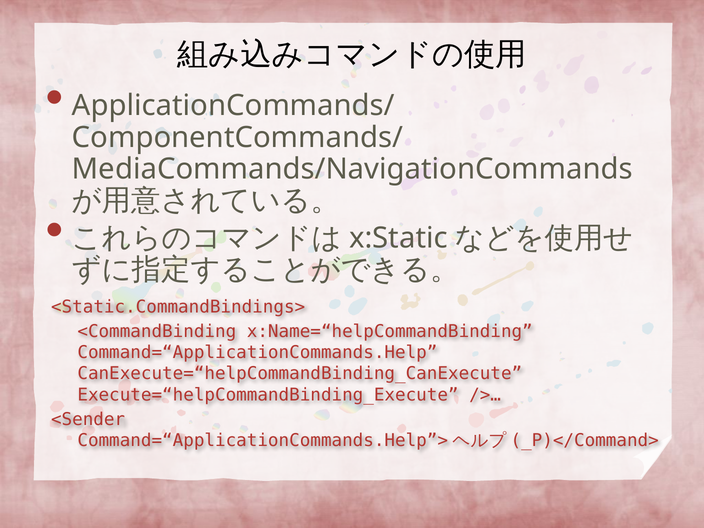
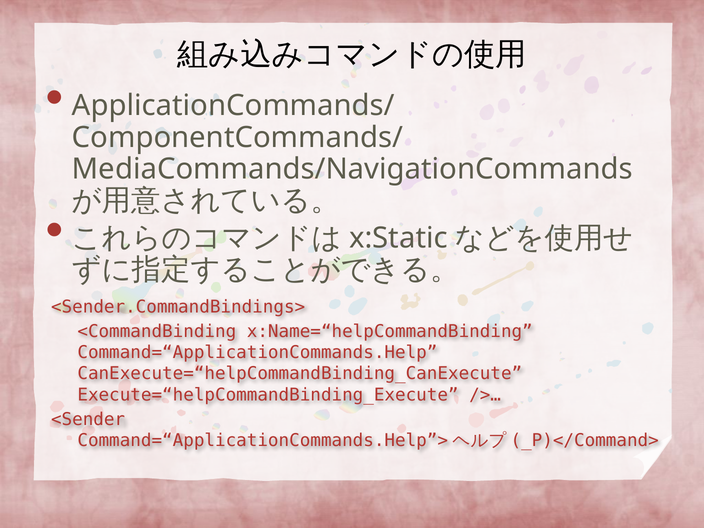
<Static.CommandBindings>: <Static.CommandBindings> -> <Sender.CommandBindings> (178, 307)
